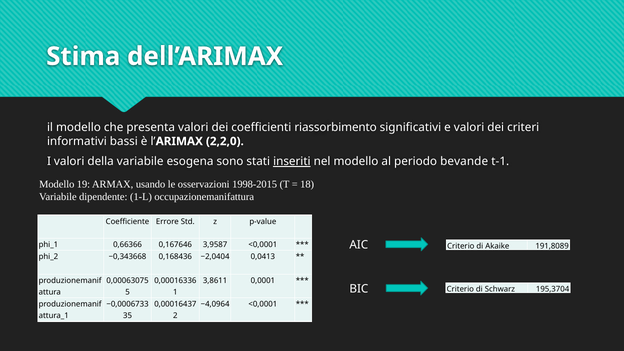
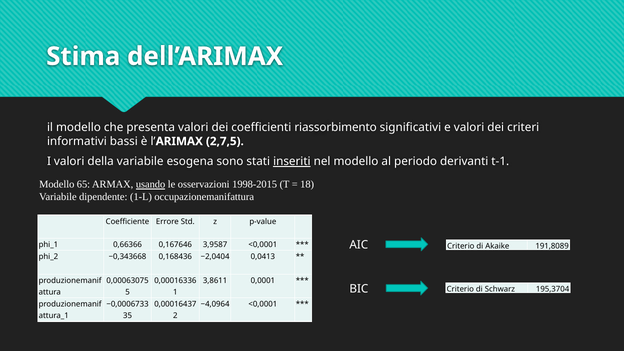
2,2,0: 2,2,0 -> 2,7,5 (225, 141)
bevande: bevande -> derivanti (464, 162)
19: 19 -> 65 (83, 185)
usando underline: none -> present (151, 185)
